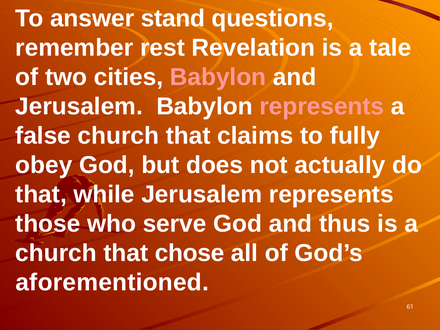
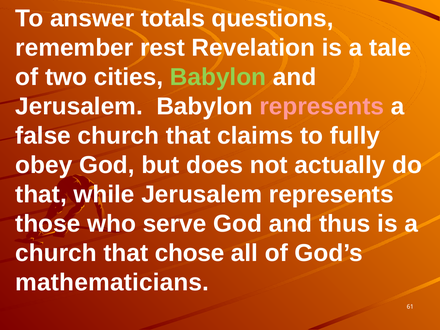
stand: stand -> totals (173, 19)
Babylon colour: pink -> light green (218, 77)
aforementioned: aforementioned -> mathematicians (112, 282)
